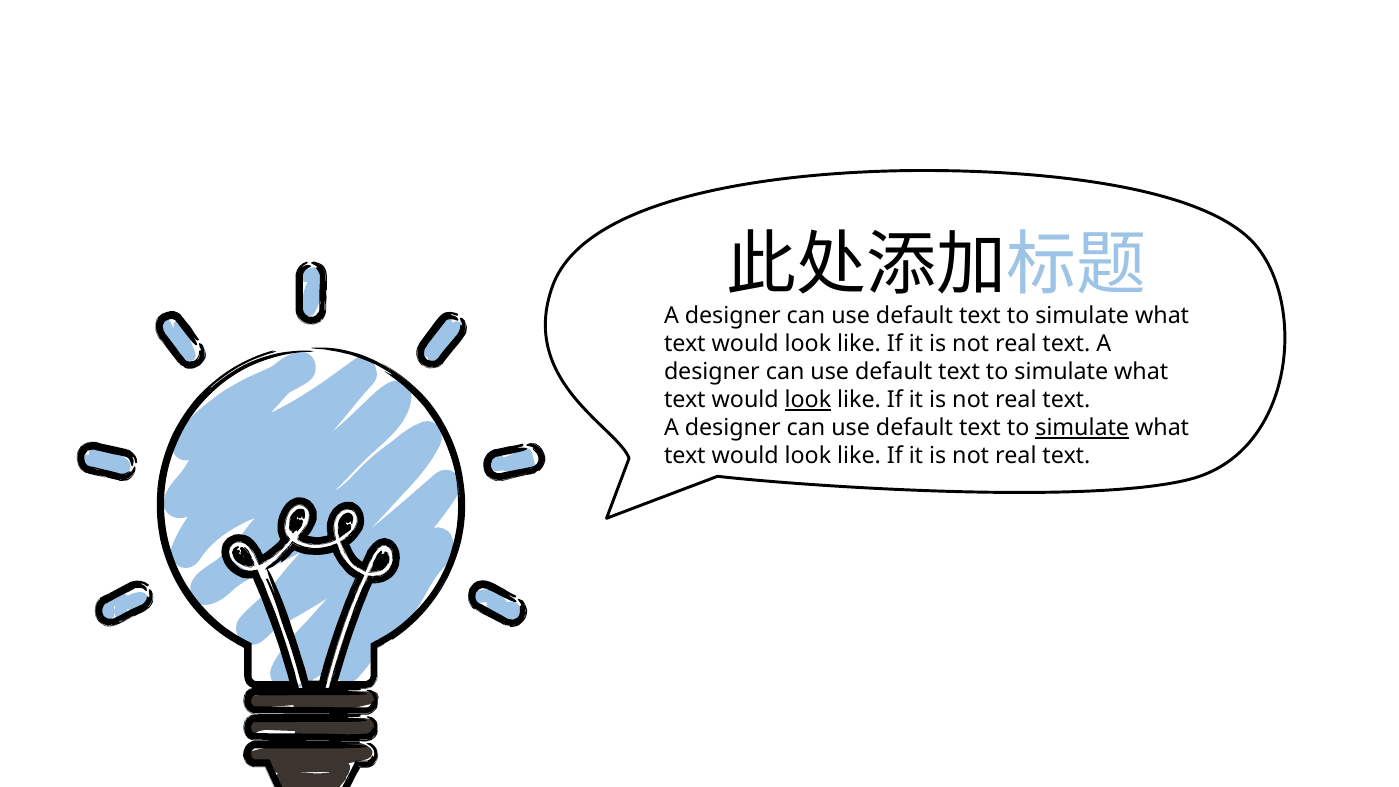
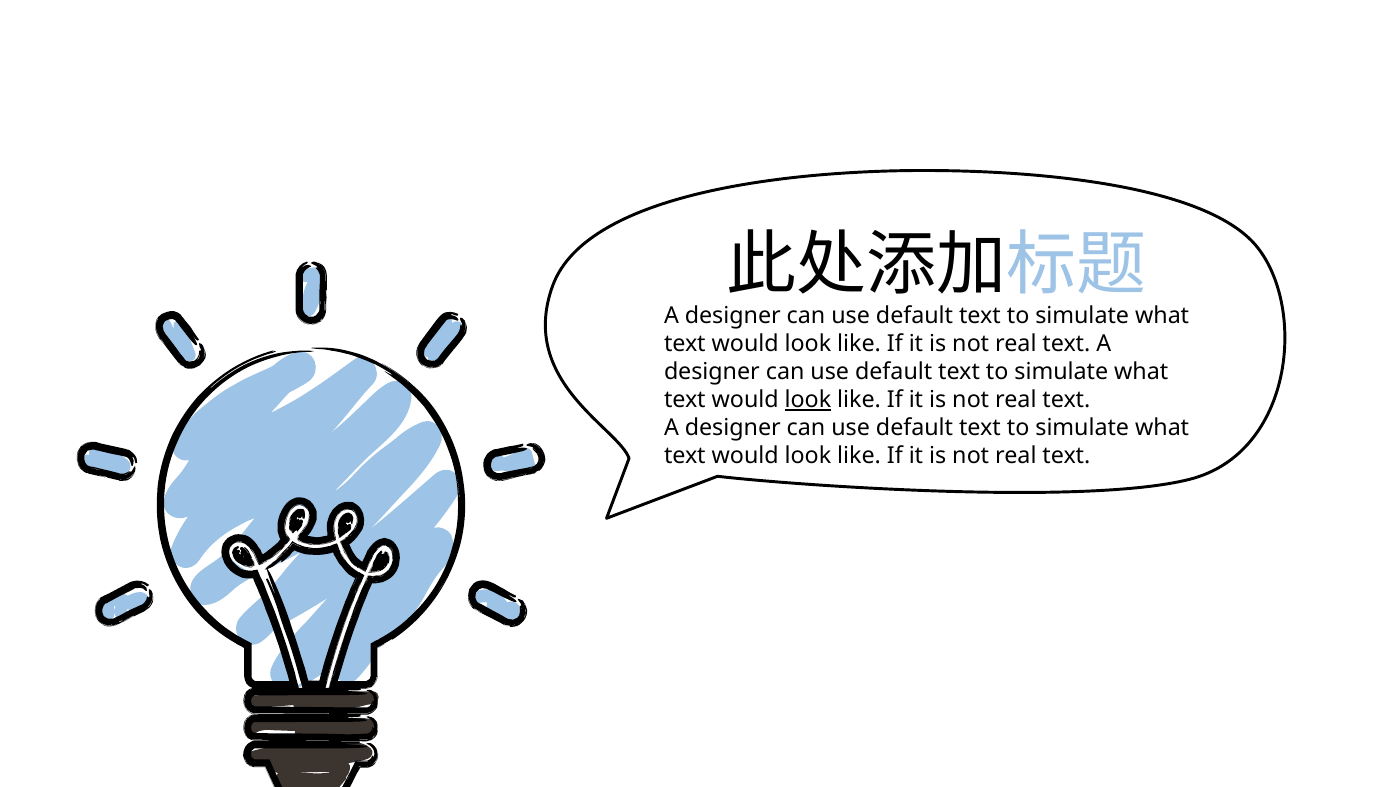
simulate underline: present -> none (1082, 428)
